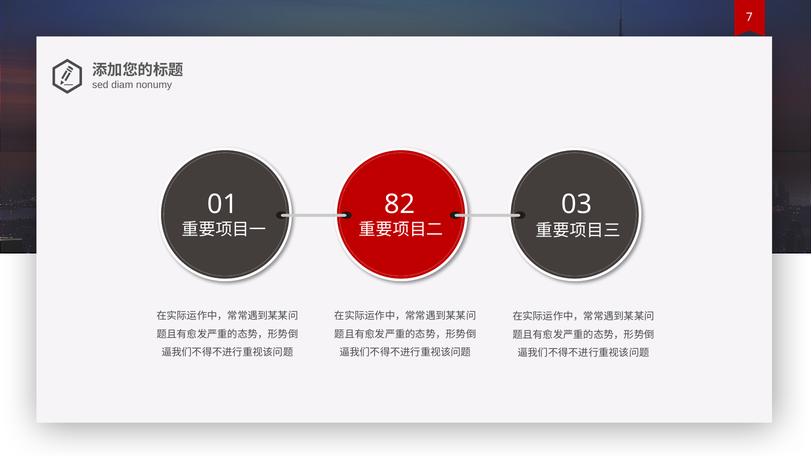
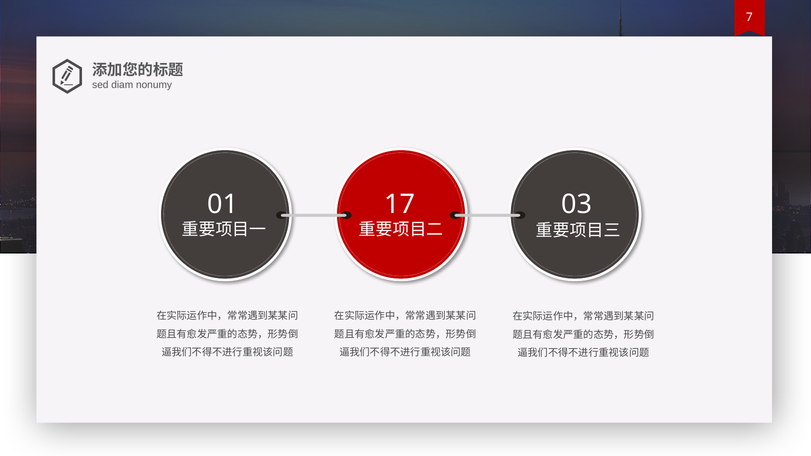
82: 82 -> 17 (400, 204)
